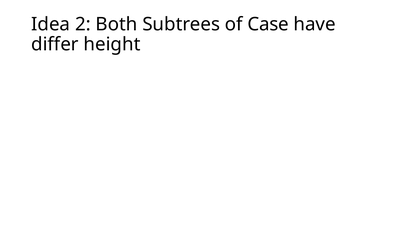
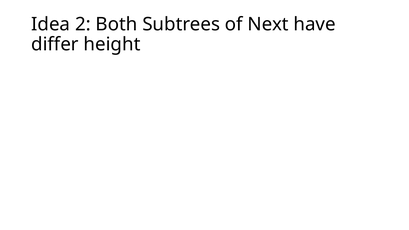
Case: Case -> Next (268, 24)
